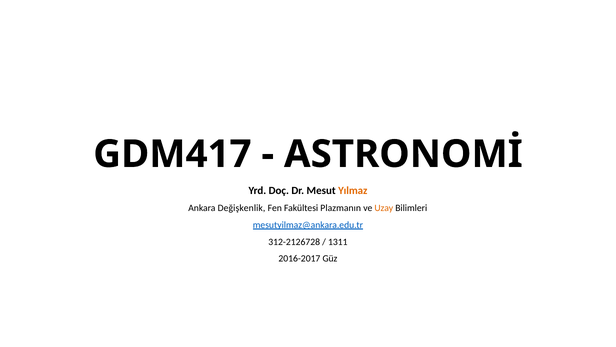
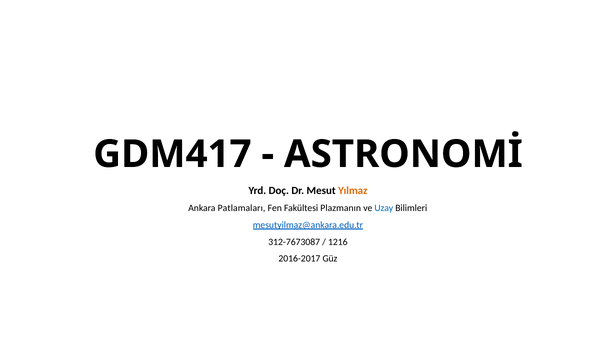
Değişkenlik: Değişkenlik -> Patlamaları (242, 208)
Uzay colour: orange -> blue (384, 208)
312-2126728: 312-2126728 -> 312-7673087 (294, 242)
1311: 1311 -> 1216 (338, 242)
